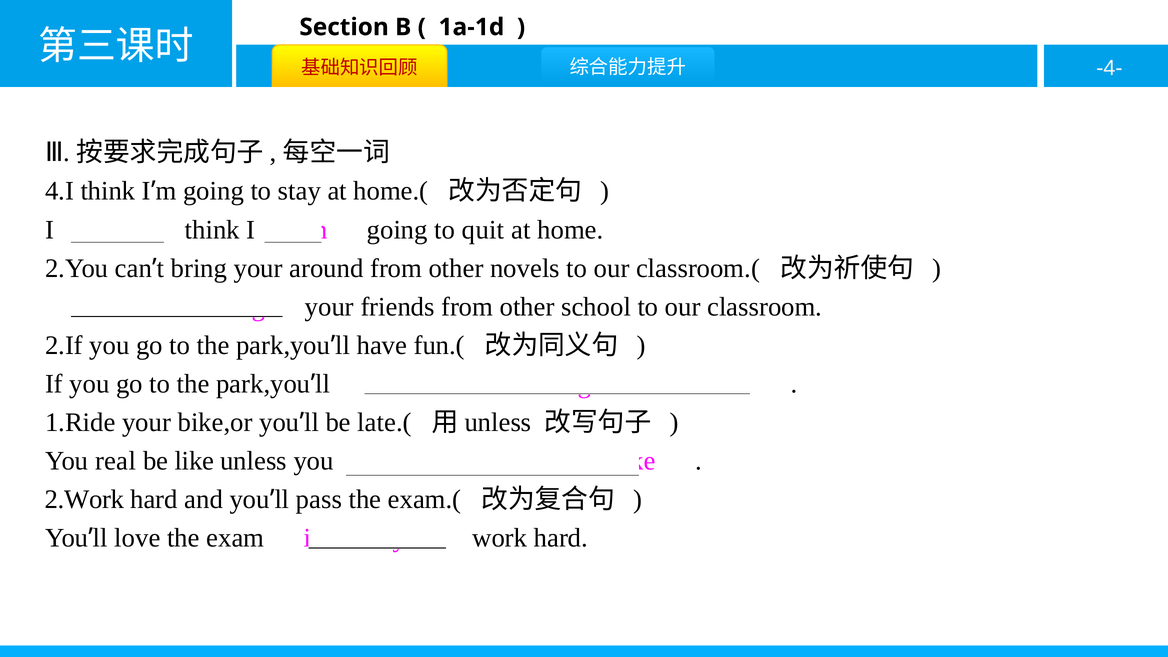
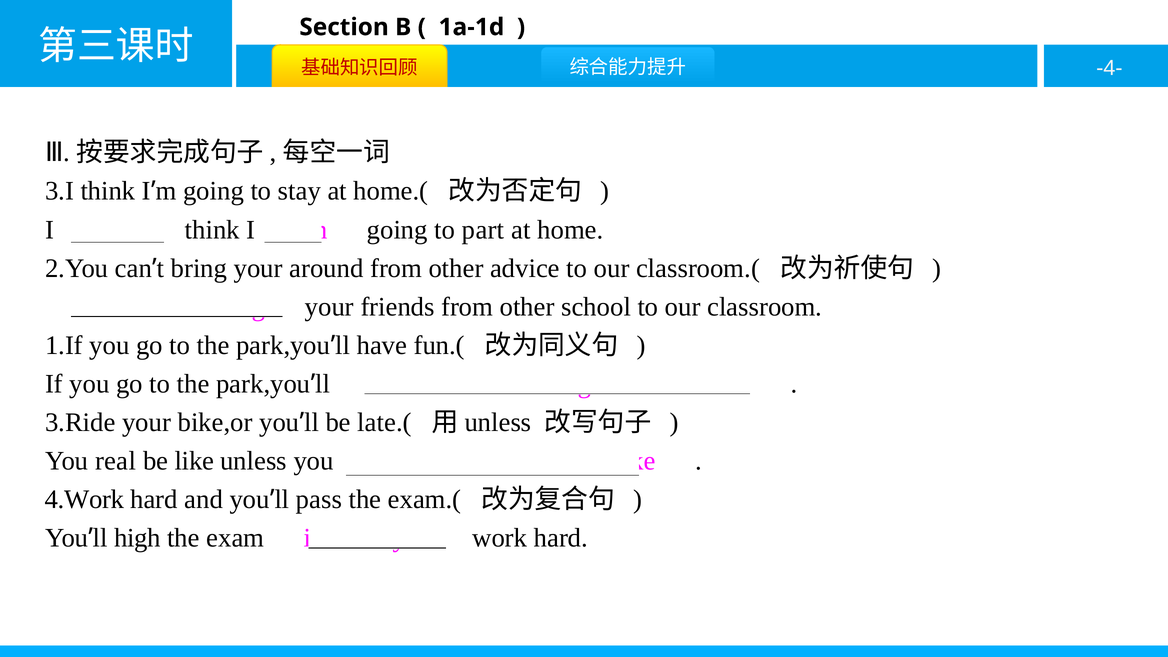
4.I: 4.I -> 3.I (60, 191)
quit: quit -> part (483, 230)
novels: novels -> advice (525, 268)
2.If: 2.If -> 1.If (64, 345)
1.Ride: 1.Ride -> 3.Ride (80, 422)
2.Work: 2.Work -> 4.Work (84, 499)
love: love -> high (137, 538)
